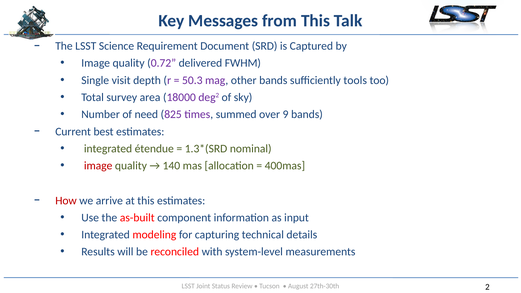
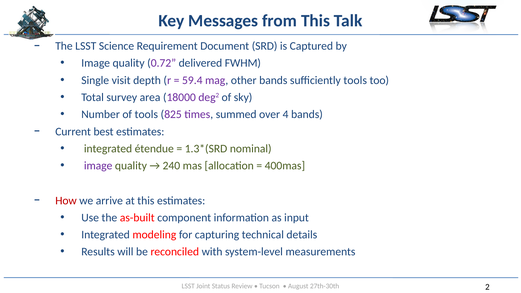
50.3: 50.3 -> 59.4 (192, 80)
of need: need -> tools (146, 114)
9: 9 -> 4 (286, 114)
image colour: red -> purple (98, 166)
140: 140 -> 240 (171, 166)
